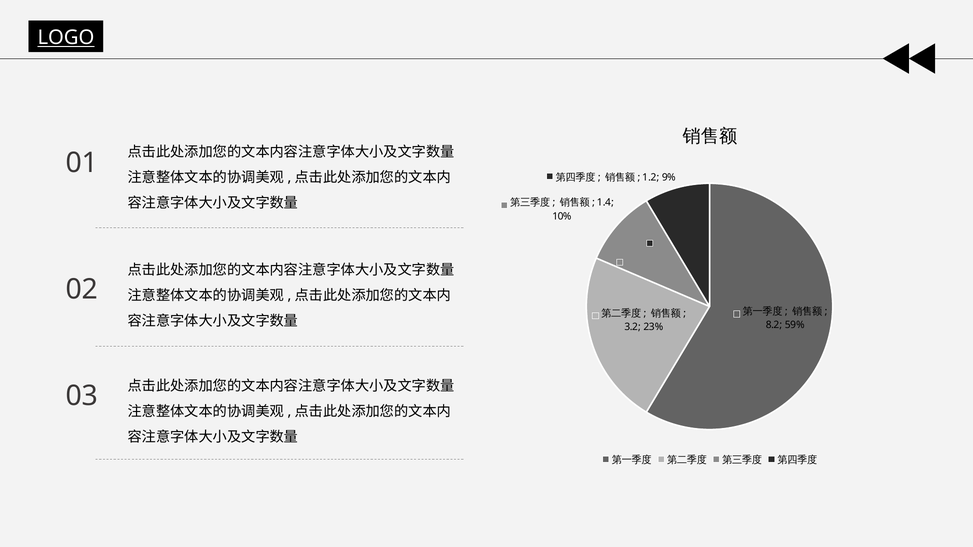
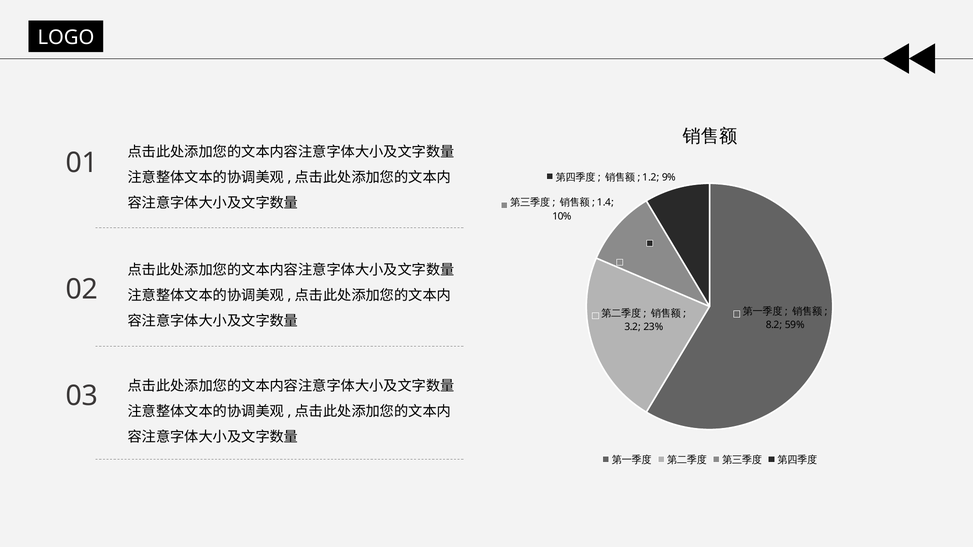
LOGO underline: present -> none (66, 38)
